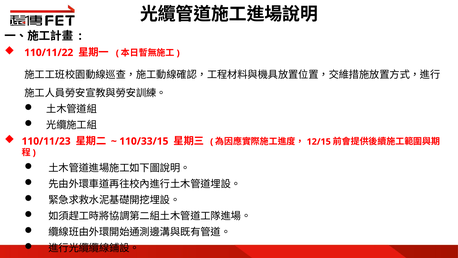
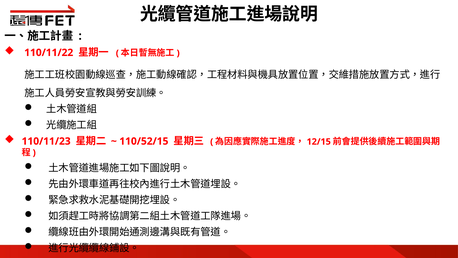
110/33/15: 110/33/15 -> 110/52/15 (144, 141)
